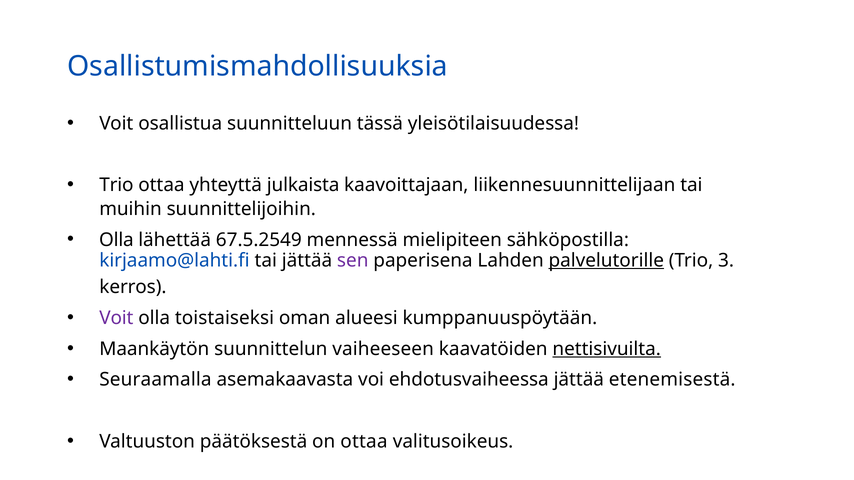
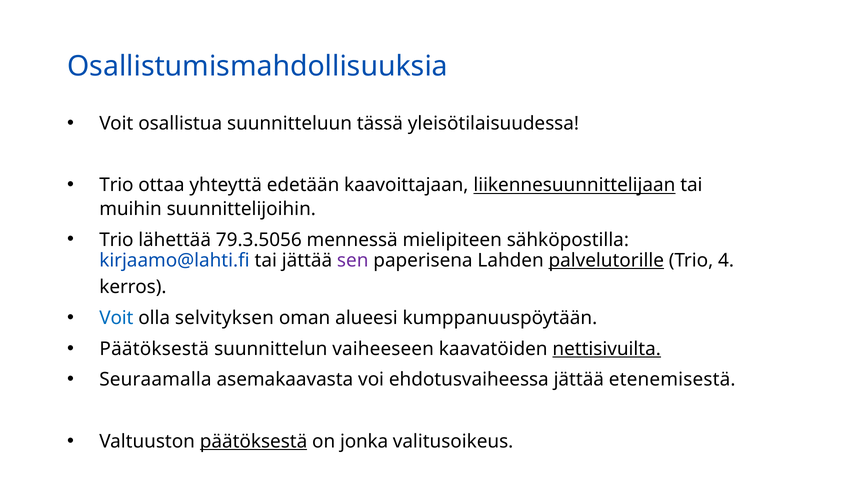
julkaista: julkaista -> edetään (303, 185)
liikennesuunnittelijaan underline: none -> present (574, 185)
Olla: Olla -> Trio (116, 240)
67.5.2549: 67.5.2549 -> 79.3.5056 (259, 240)
3: 3 -> 4 (726, 261)
Voit colour: purple -> blue (116, 318)
toistaiseksi: toistaiseksi -> selvityksen (224, 318)
Maankäytön: Maankäytön -> Päätöksestä (154, 349)
päätöksestä underline: none -> present (254, 442)
on ottaa: ottaa -> jonka (364, 442)
